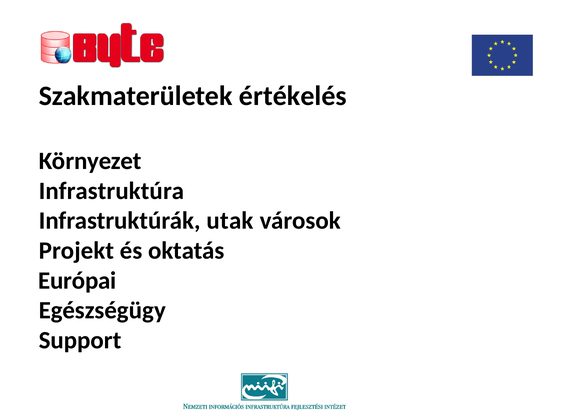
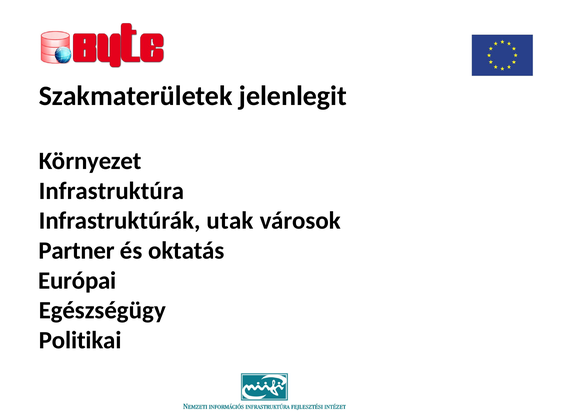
értékelés: értékelés -> jelenlegit (293, 96)
Projekt: Projekt -> Partner (77, 251)
Support: Support -> Politikai (80, 341)
